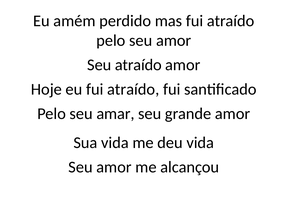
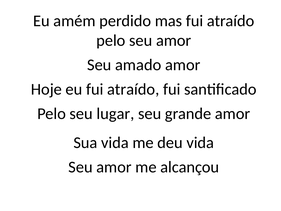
Seu atraído: atraído -> amado (138, 65)
amar: amar -> lugar (115, 114)
